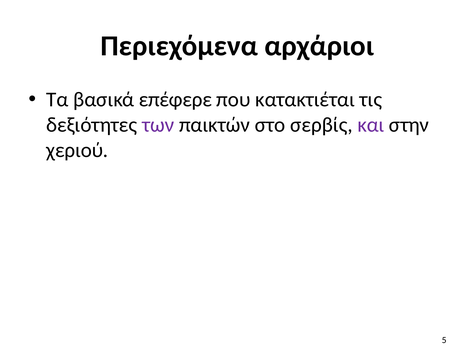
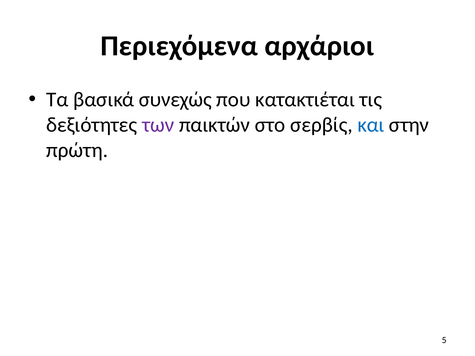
επέφερε: επέφερε -> συνεχώς (175, 100)
και colour: purple -> blue (371, 125)
χεριού: χεριού -> πρώτη (77, 150)
